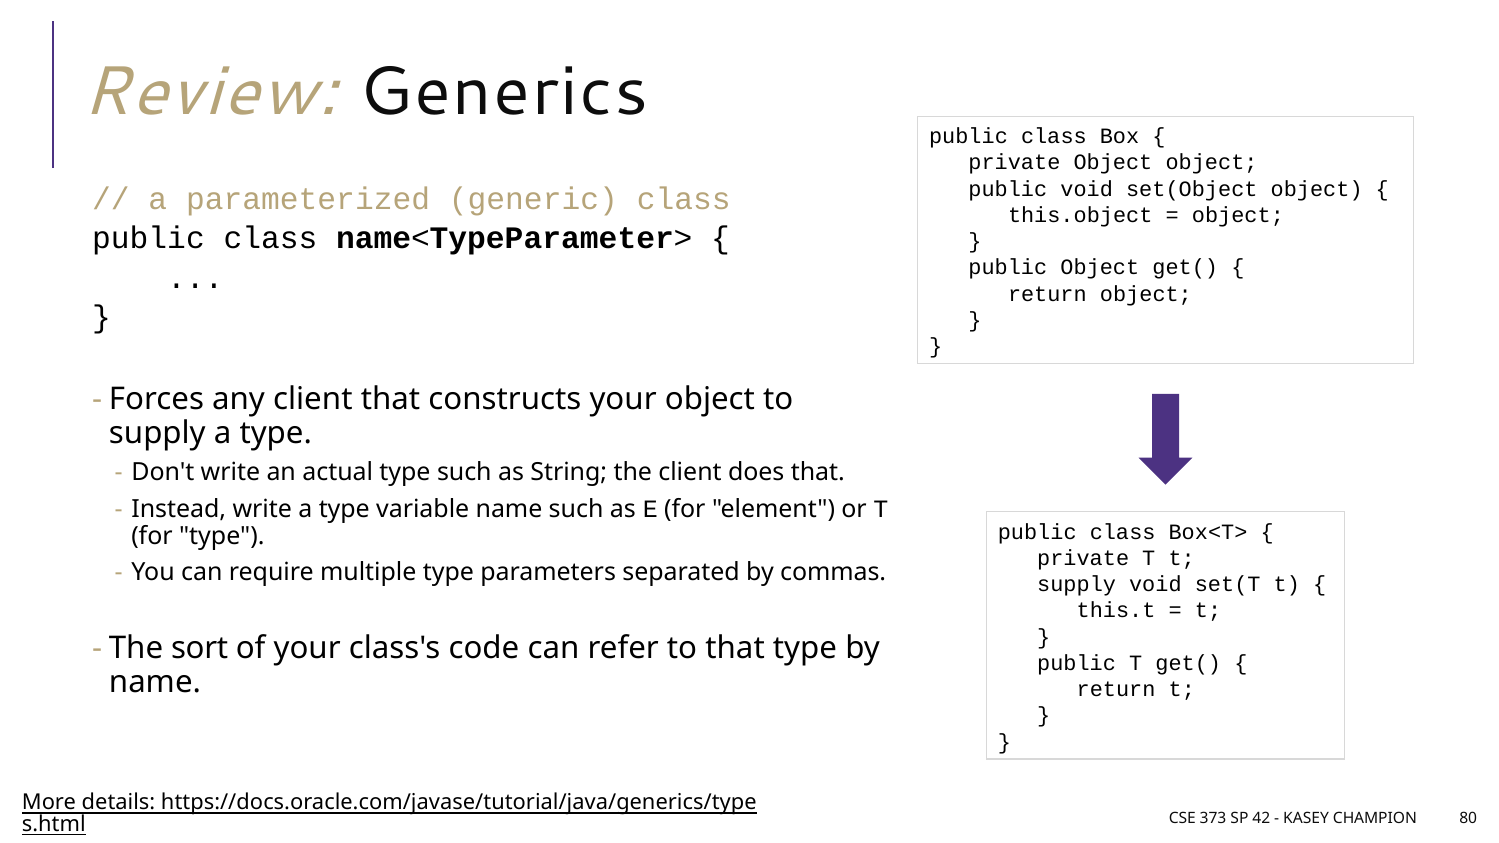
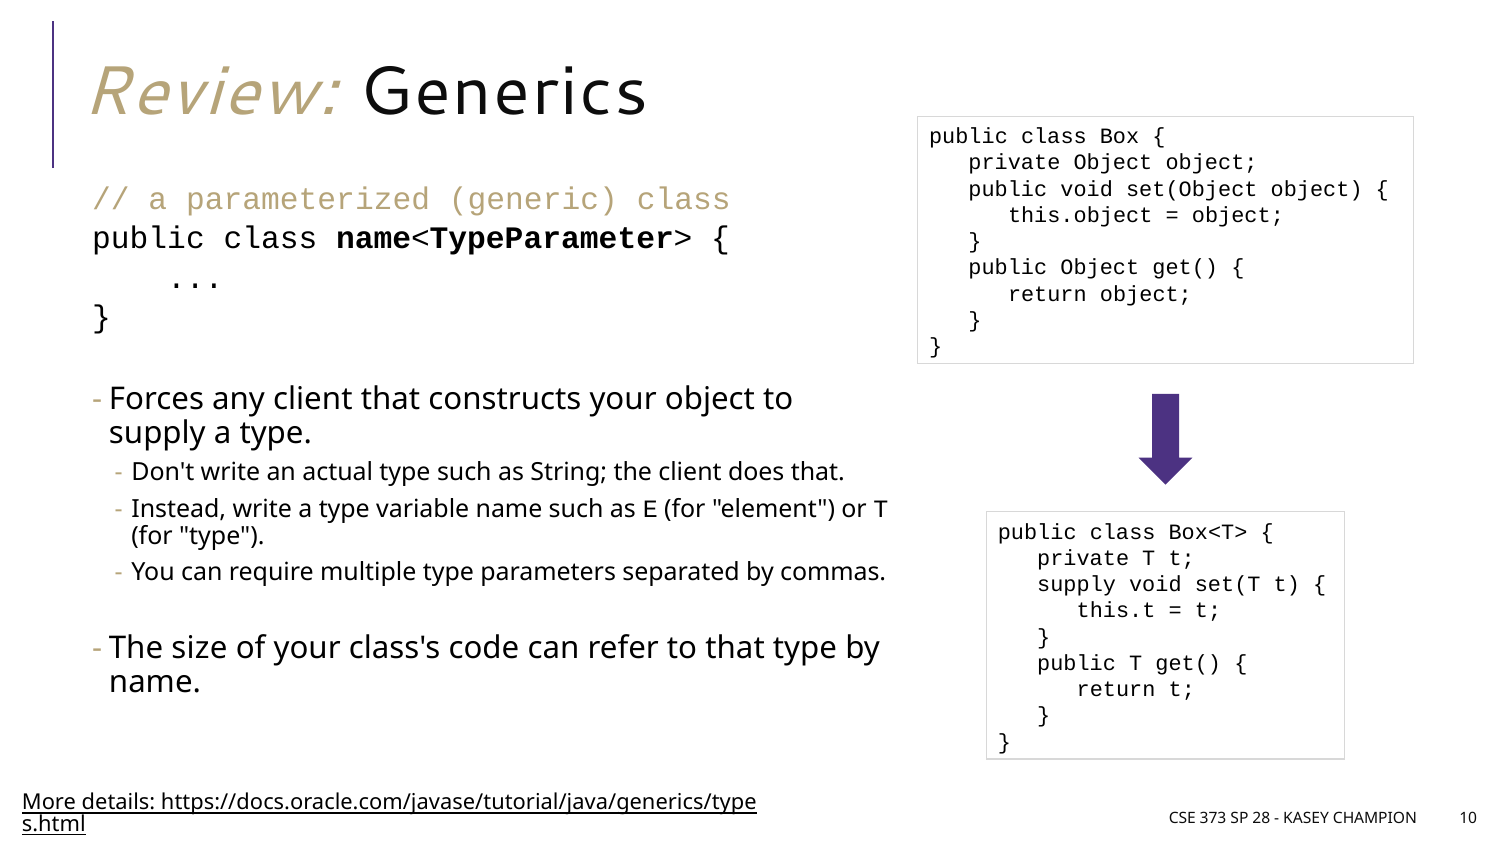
sort: sort -> size (199, 648)
42: 42 -> 28 (1261, 818)
80: 80 -> 10 (1468, 818)
